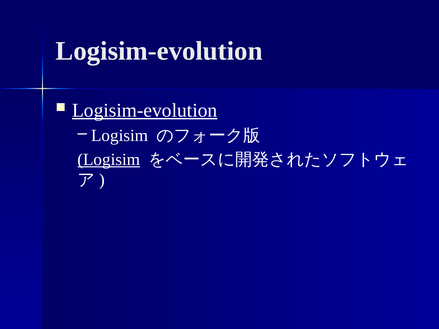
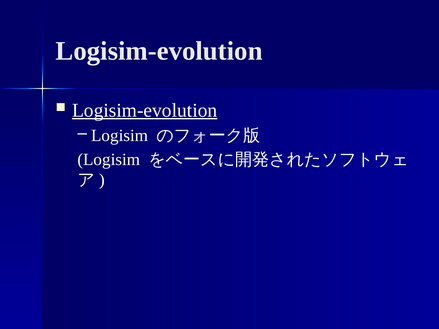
Logisim underline: present -> none (109, 160)
